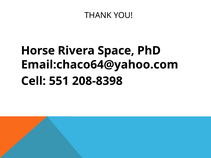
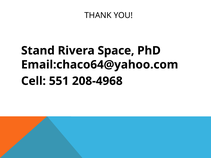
Horse: Horse -> Stand (38, 51)
208-8398: 208-8398 -> 208-4968 (97, 81)
